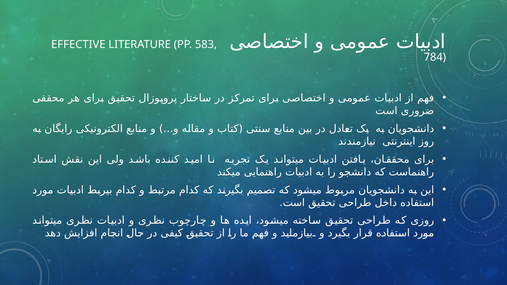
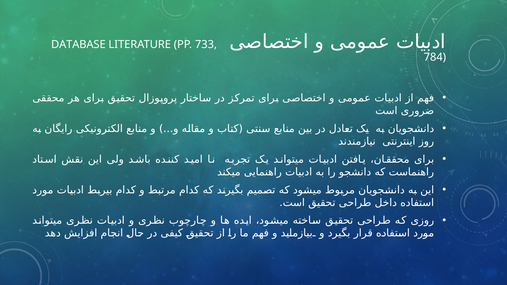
EFFECTIVE: EFFECTIVE -> DATABASE (78, 44)
583: 583 -> 733 (206, 44)
